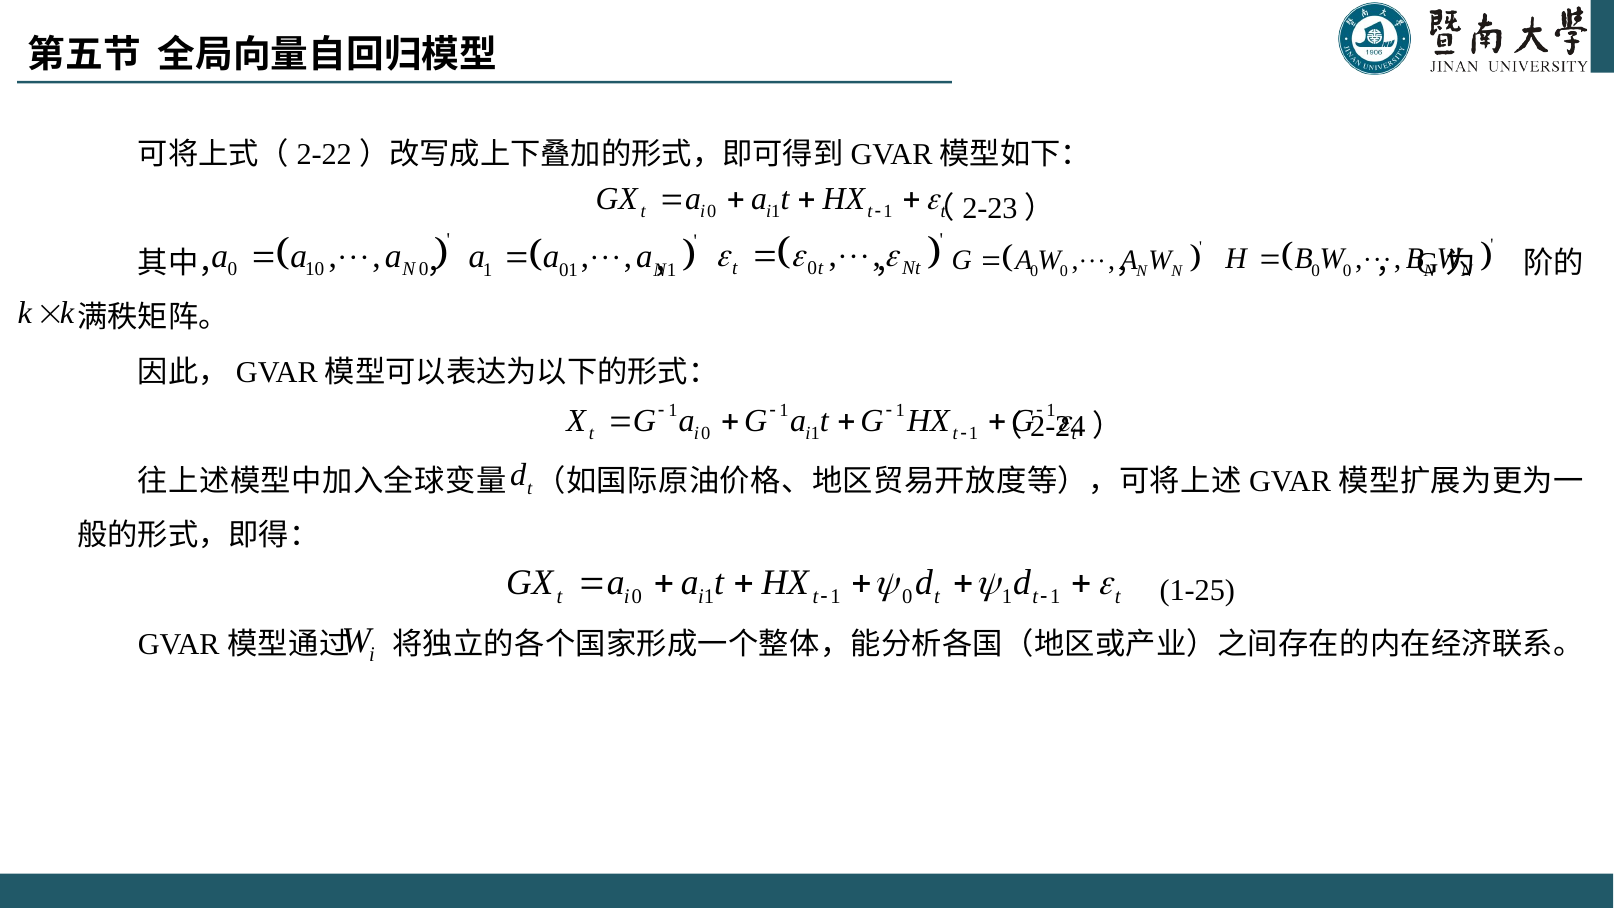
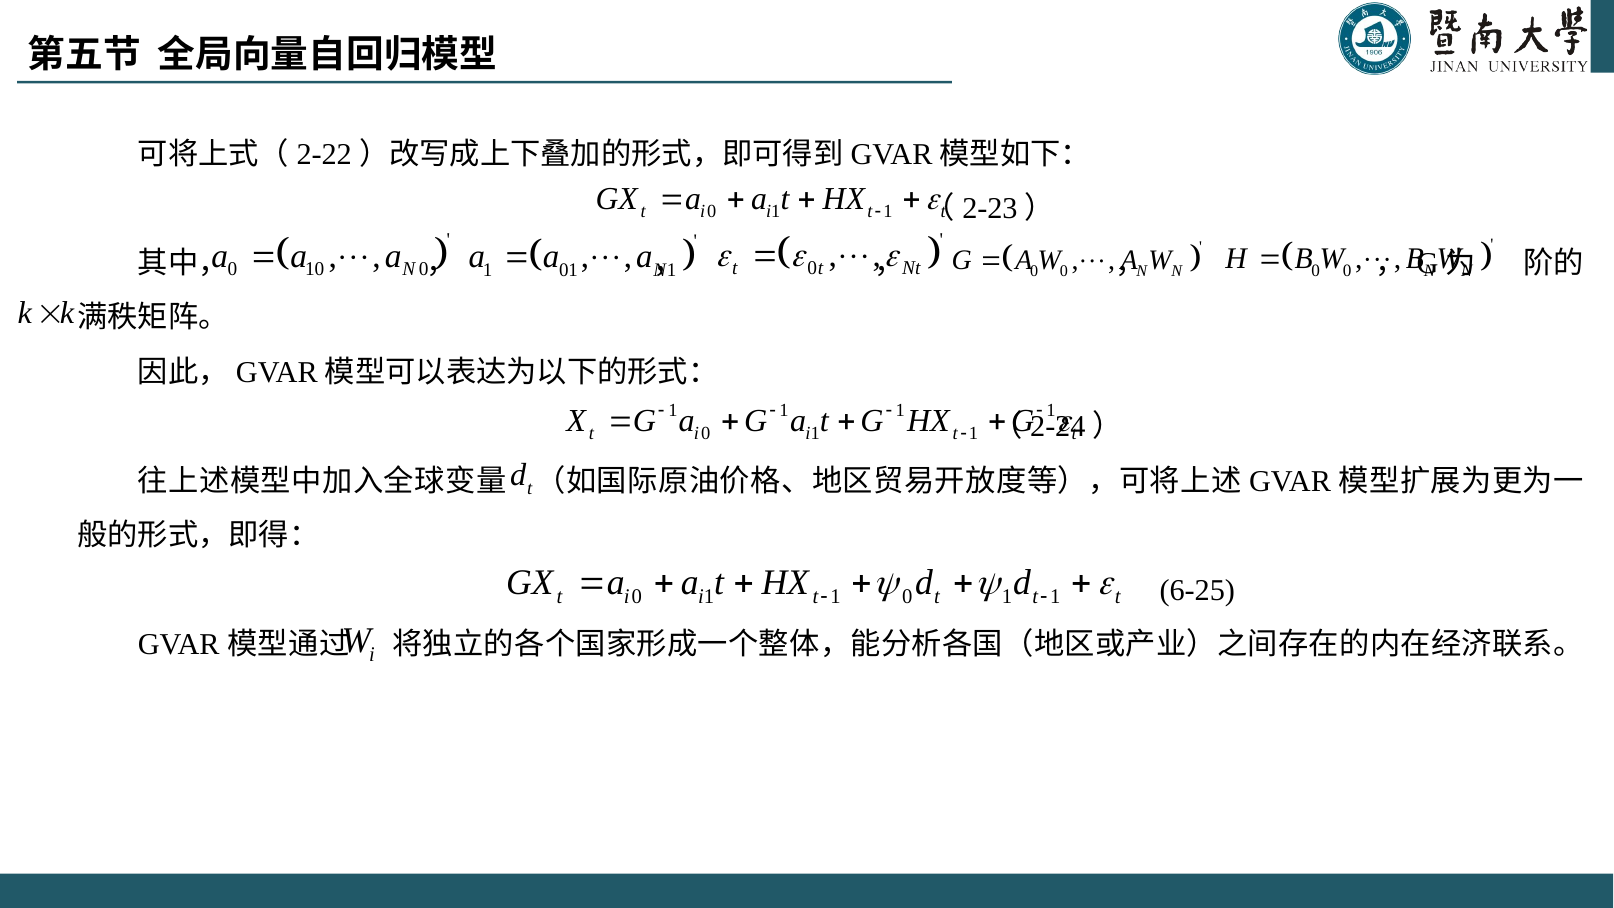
1-25: 1-25 -> 6-25 (1197, 590)
